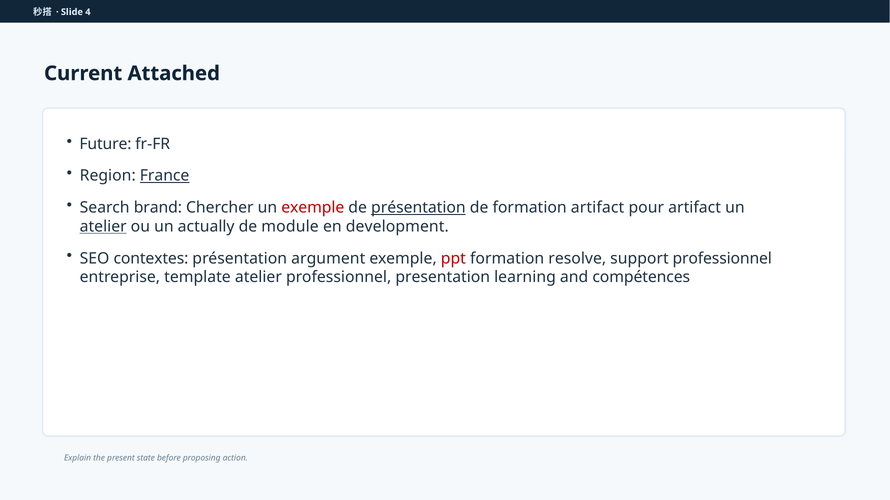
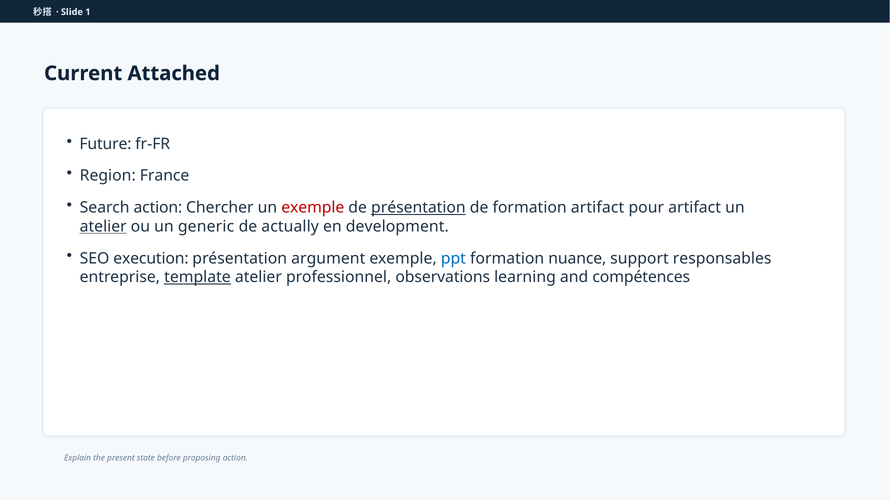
4: 4 -> 1 (88, 12)
France underline: present -> none (165, 176)
Search brand: brand -> action (158, 208)
actually: actually -> generic (206, 227)
module: module -> actually (290, 227)
contextes: contextes -> execution (151, 259)
ppt colour: red -> blue (453, 259)
resolve: resolve -> nuance (577, 259)
support professionnel: professionnel -> responsables (722, 259)
template underline: none -> present (197, 278)
presentation: presentation -> observations (443, 278)
